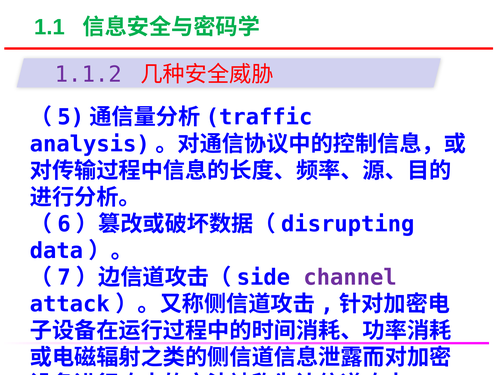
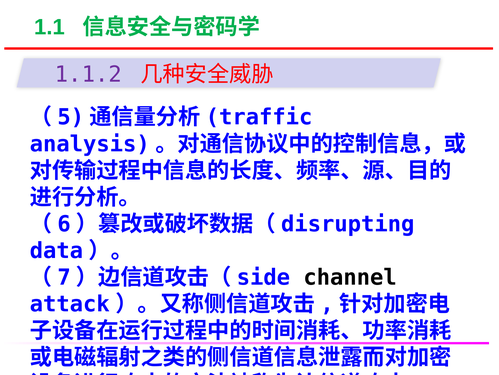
channel colour: purple -> black (350, 277)
